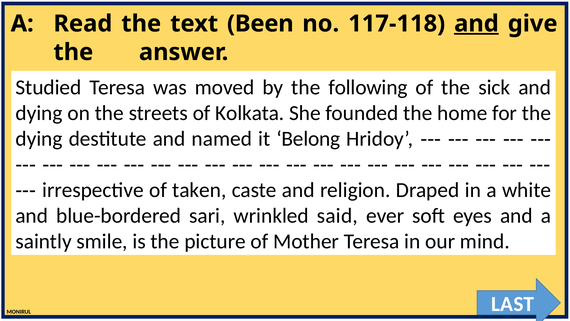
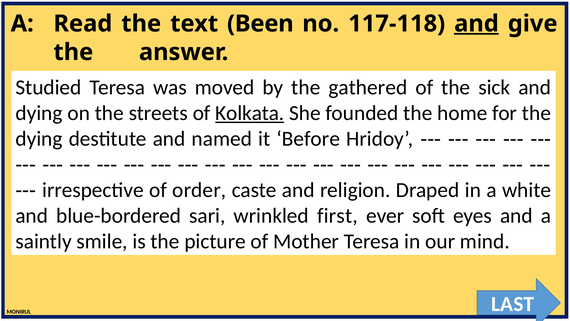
following: following -> gathered (368, 87)
Kolkata underline: none -> present (250, 113)
Belong: Belong -> Before (308, 139)
taken: taken -> order (199, 190)
said: said -> first (337, 215)
